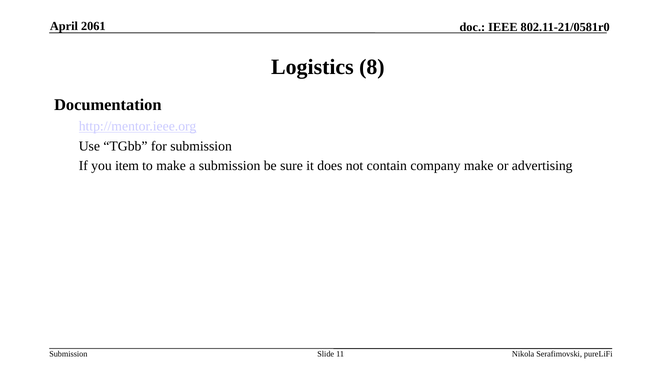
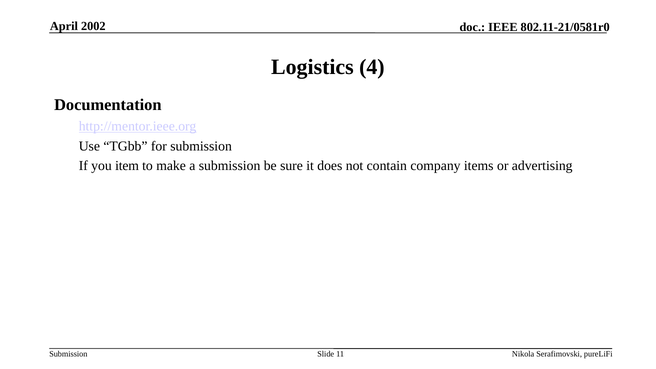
2061: 2061 -> 2002 (93, 26)
8: 8 -> 4 (372, 67)
company make: make -> items (479, 166)
